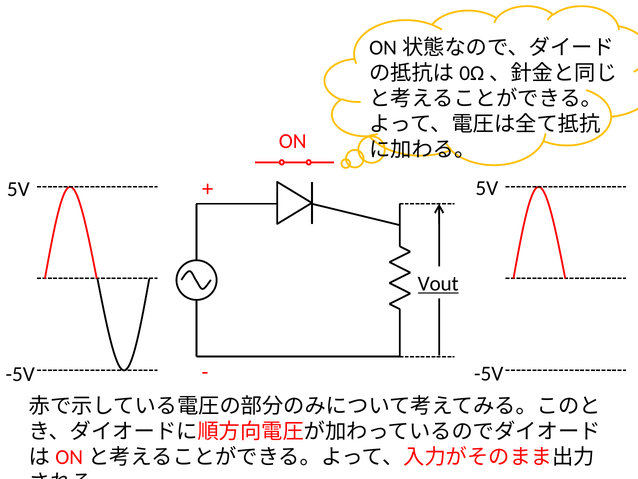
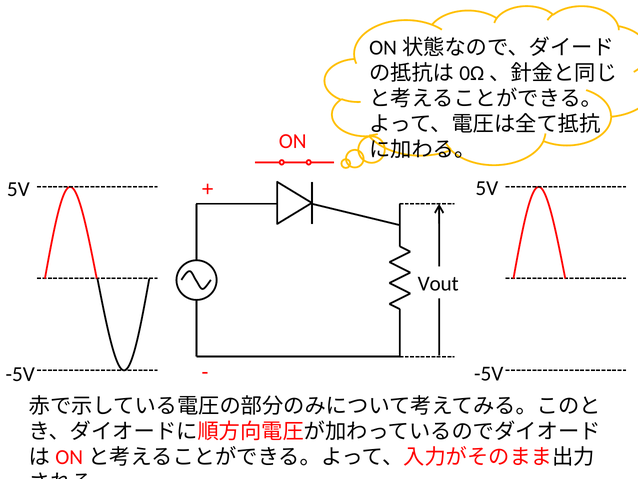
Vout underline: present -> none (438, 284)
